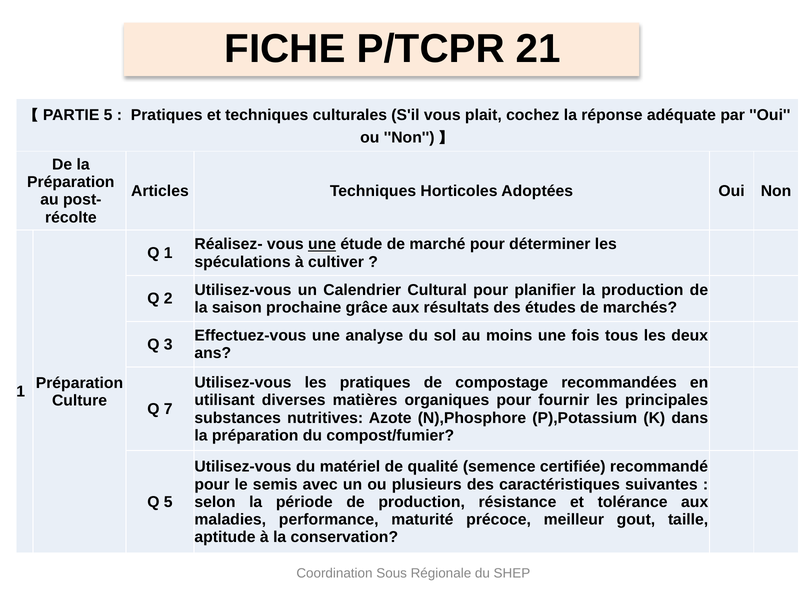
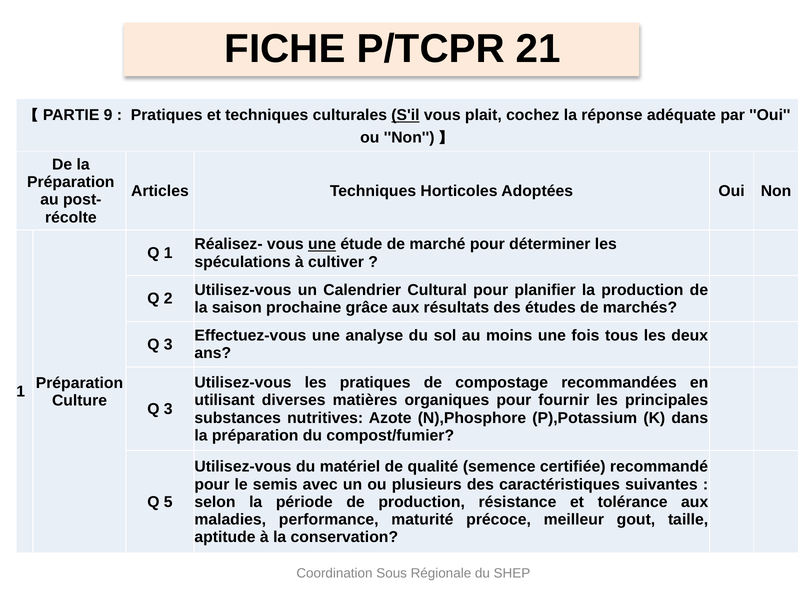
5: 5 -> 9 (108, 115)
S'il underline: none -> present (405, 115)
7: 7 -> 3 (168, 409)
